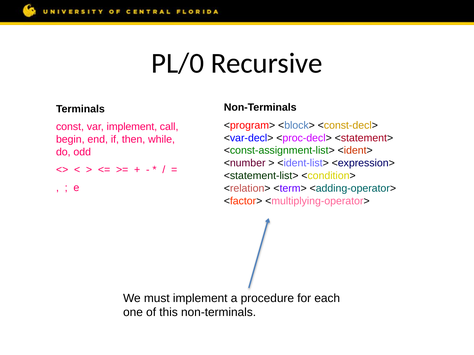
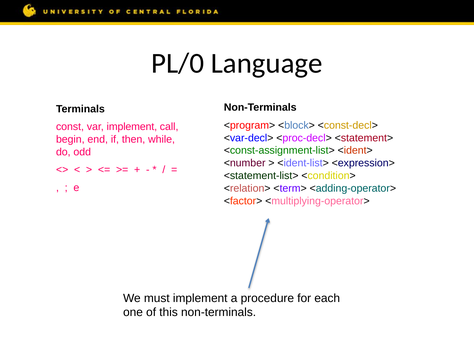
Recursive: Recursive -> Language (267, 63)
